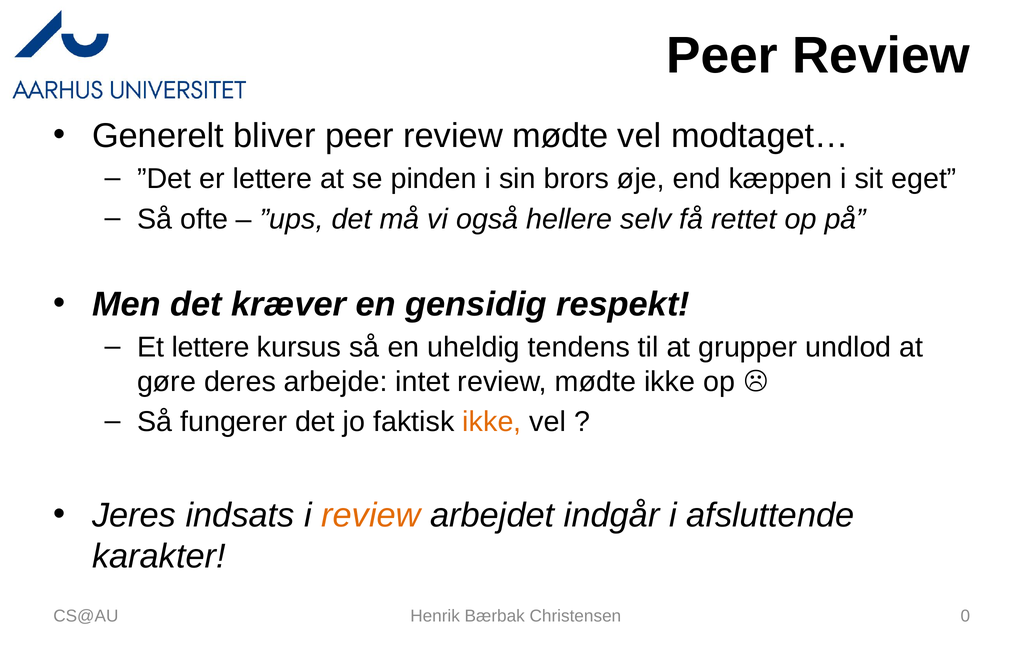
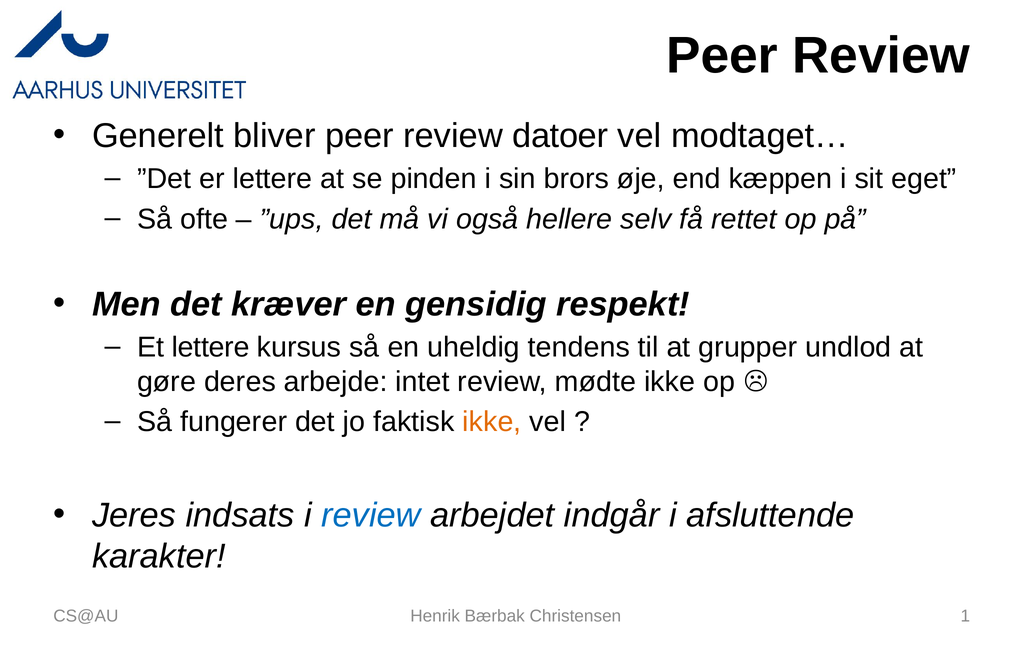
peer review mødte: mødte -> datoer (560, 136)
review colour: orange -> blue (371, 515)
0: 0 -> 1 (965, 616)
